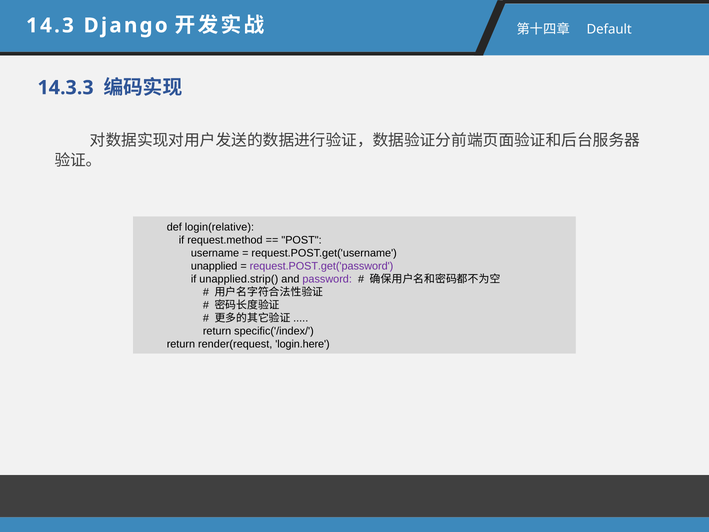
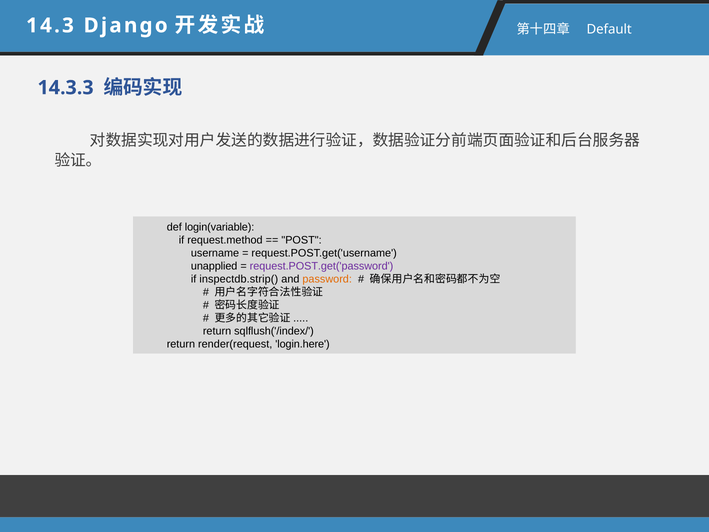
login(relative: login(relative -> login(variable (220, 227)
unapplied.strip(: unapplied.strip( -> inspectdb.strip( (239, 279)
password colour: purple -> orange (327, 279)
specific('/index/: specific('/index/ -> sqlflush('/index/ (274, 331)
